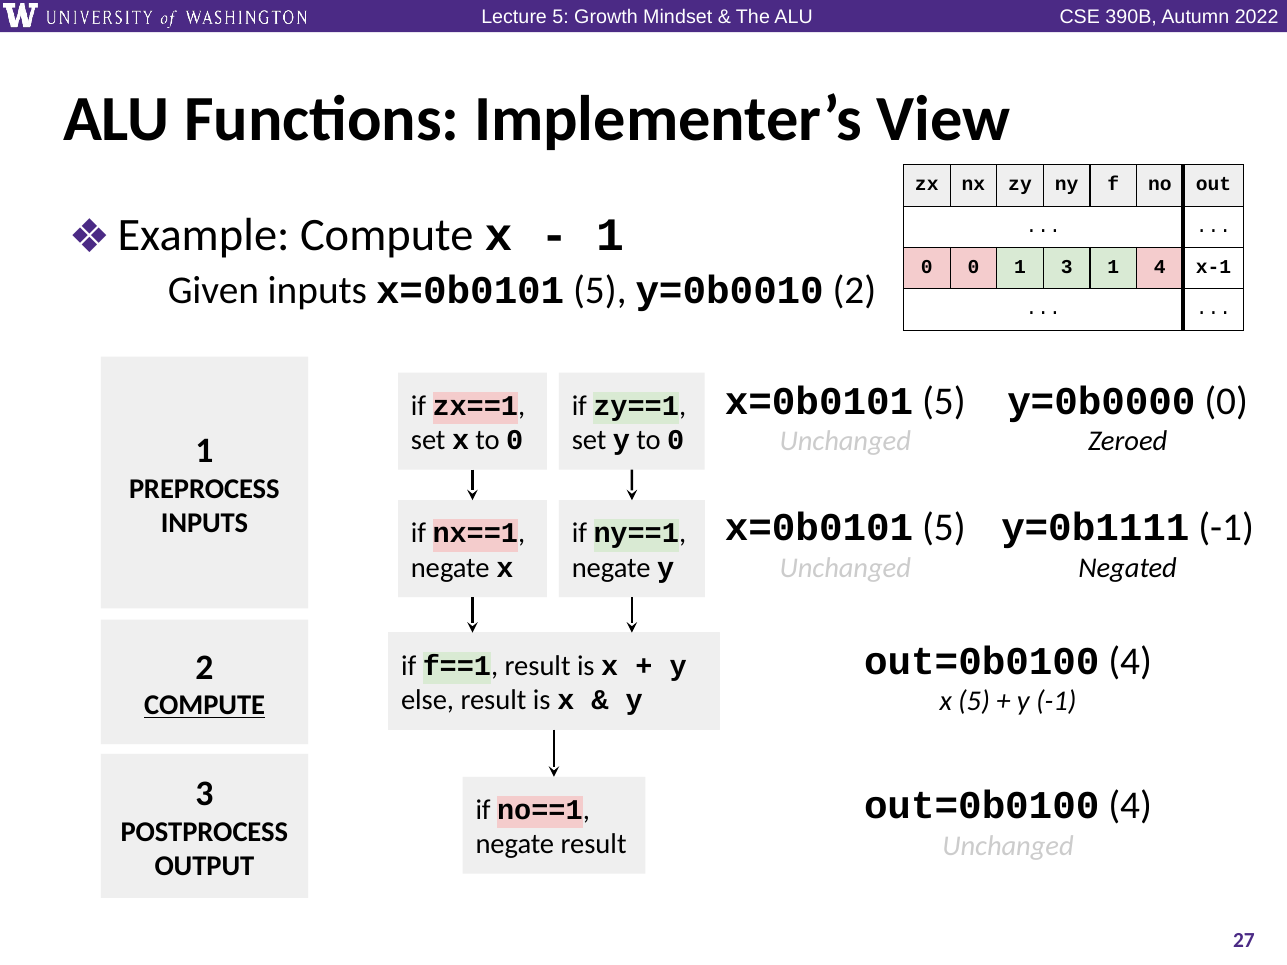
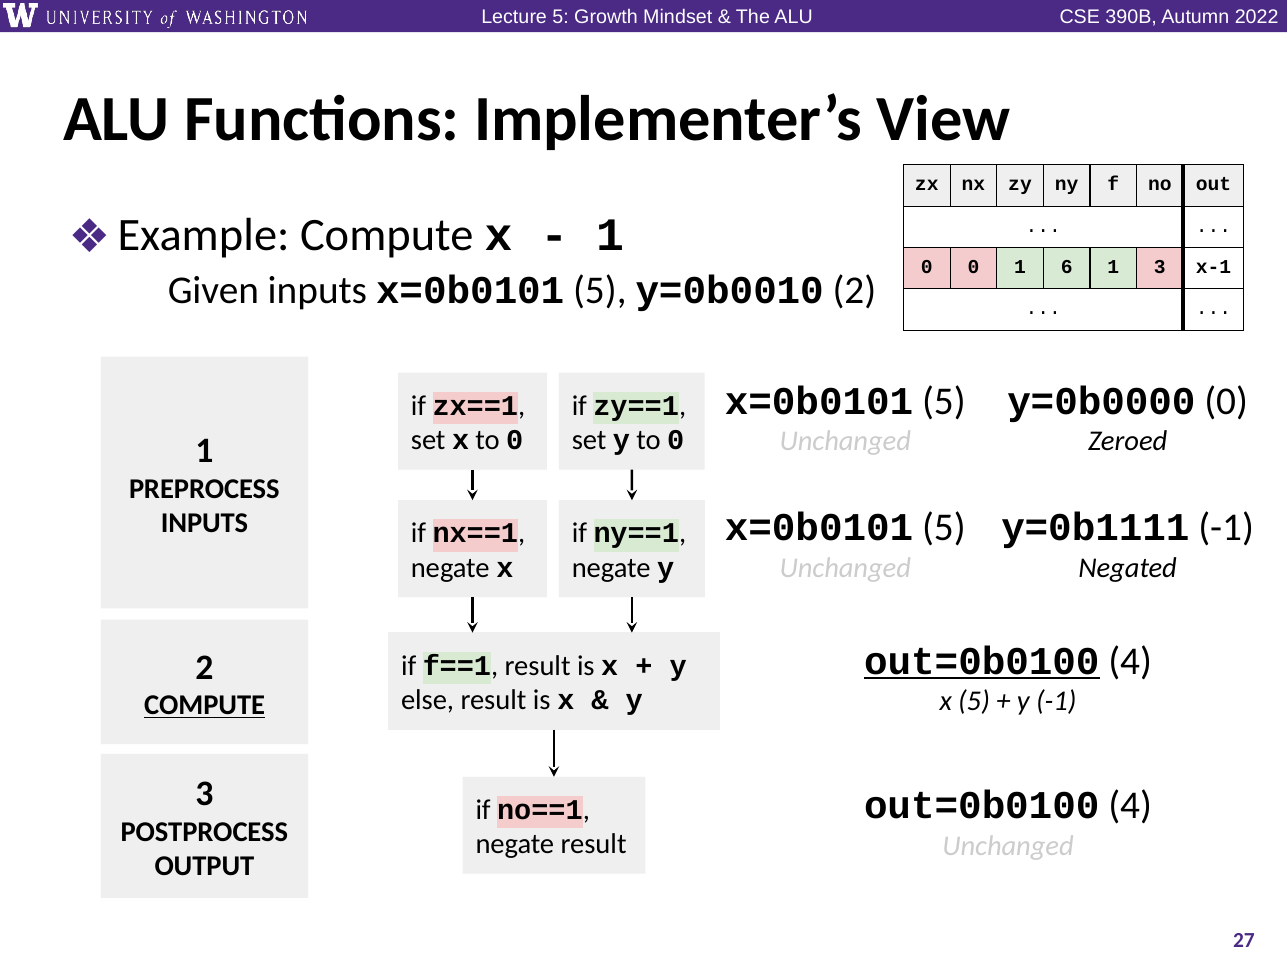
1 3: 3 -> 6 (1067, 267)
1 4: 4 -> 3 (1160, 267)
out=0b0100 underline: none -> present (982, 661)
